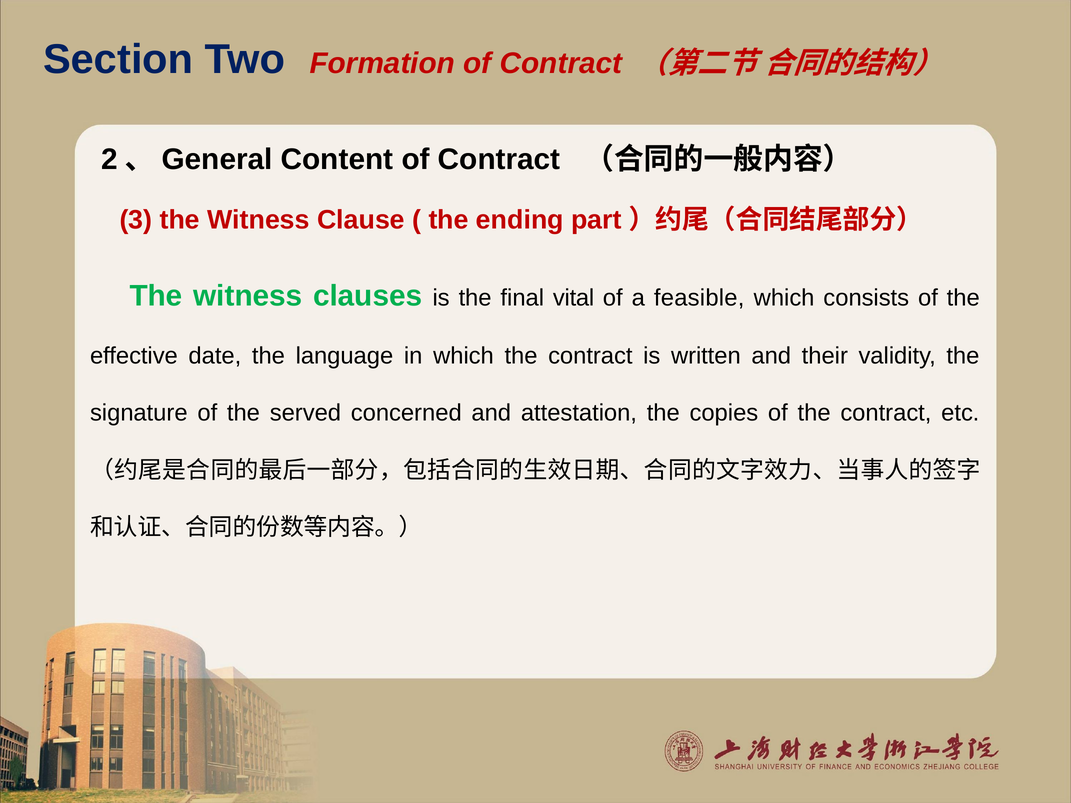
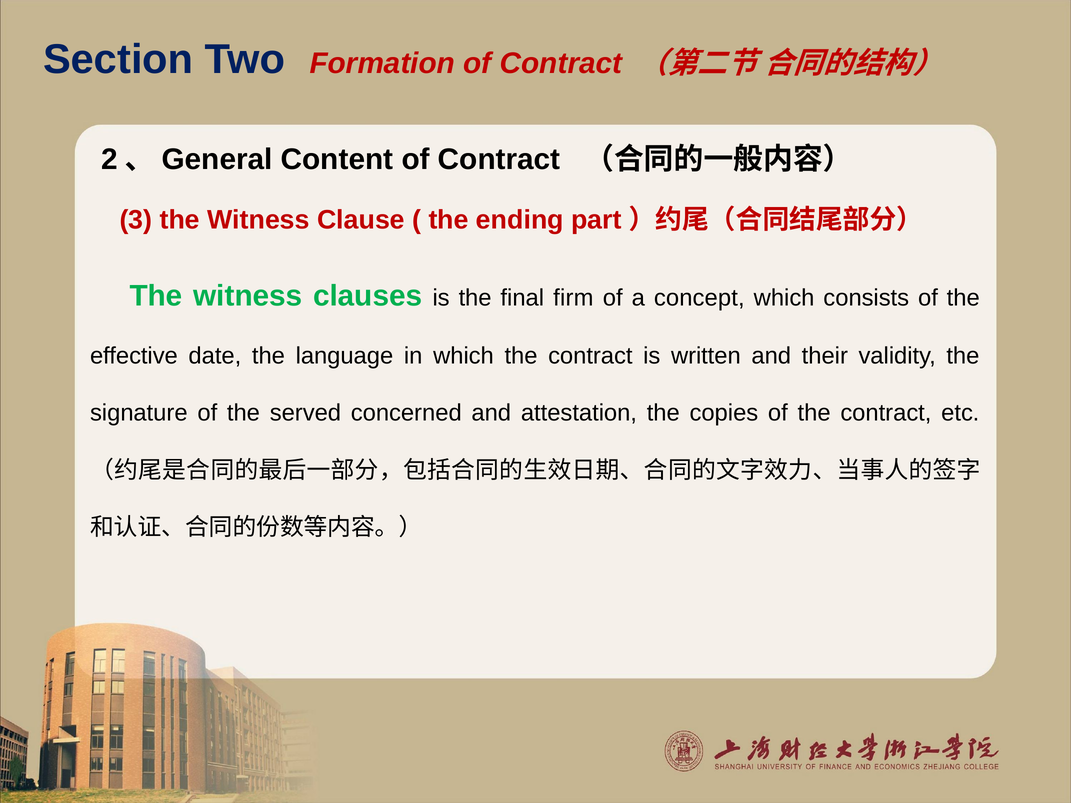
vital: vital -> firm (573, 298)
feasible: feasible -> concept (699, 298)
